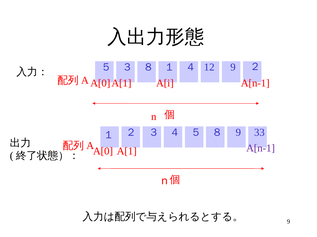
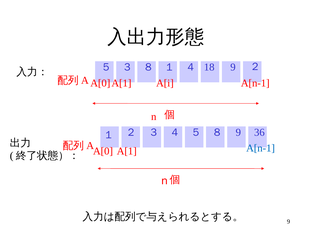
12: 12 -> 18 (209, 67)
33: 33 -> 36 (259, 133)
A[n-1 colour: purple -> blue (261, 149)
